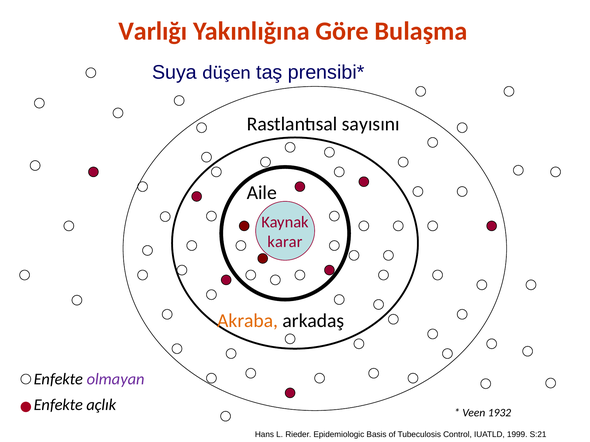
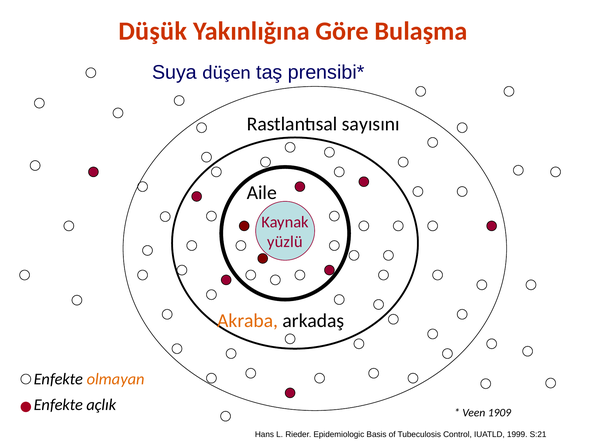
Varlığı: Varlığı -> Düşük (153, 31)
karar: karar -> yüzlü (285, 242)
olmayan colour: purple -> orange (116, 379)
1932: 1932 -> 1909 (499, 413)
